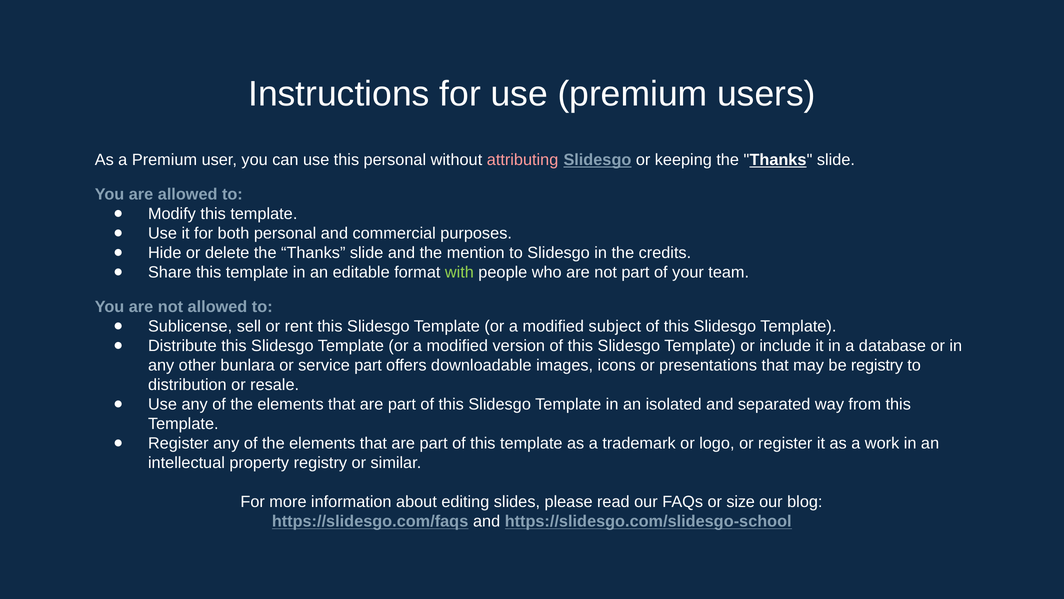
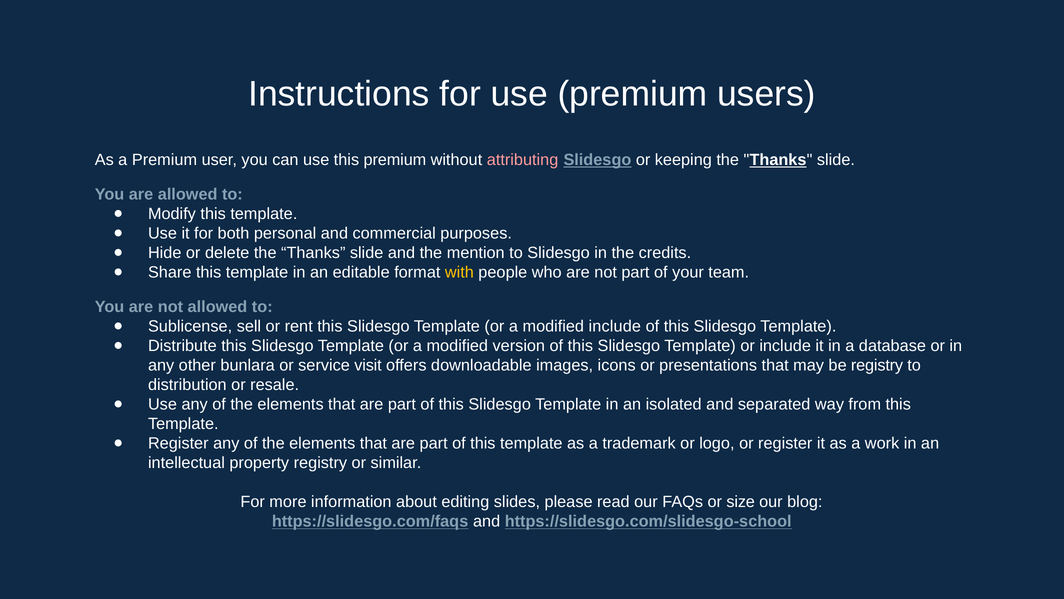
this personal: personal -> premium (395, 160)
with colour: light green -> yellow (459, 272)
modified subject: subject -> include (615, 326)
service part: part -> visit (368, 365)
